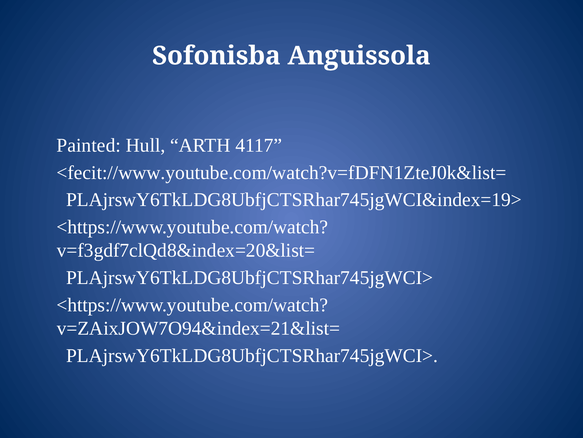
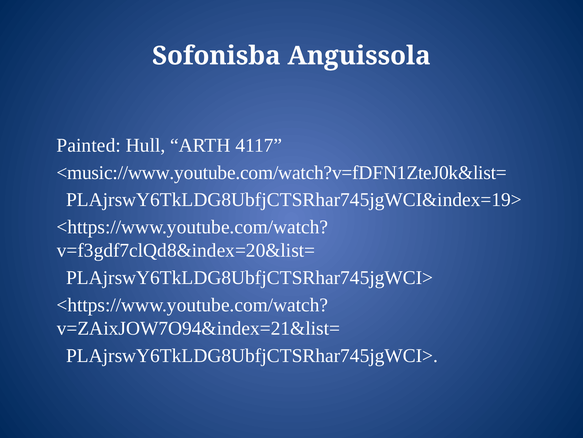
<fecit://www.youtube.com/watch?v=fDFN1ZteJ0k&list=: <fecit://www.youtube.com/watch?v=fDFN1ZteJ0k&list= -> <music://www.youtube.com/watch?v=fDFN1ZteJ0k&list= (282, 172)
